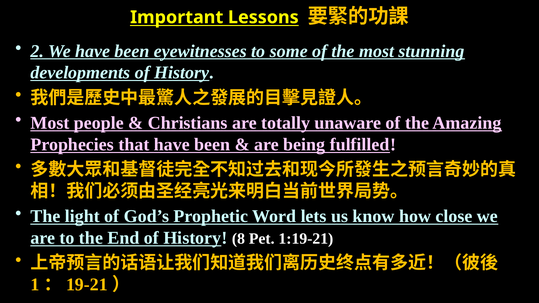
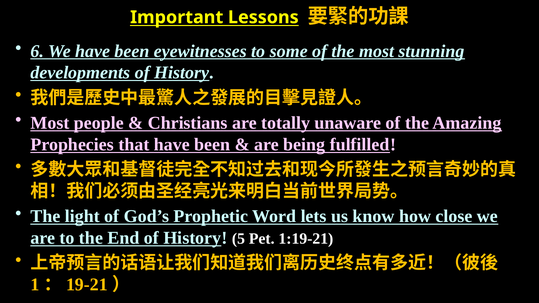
2: 2 -> 6 (37, 51)
8: 8 -> 5 (238, 239)
